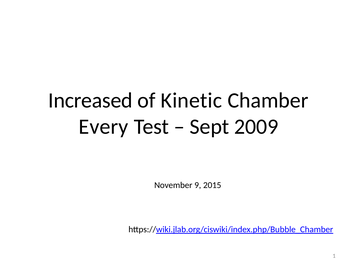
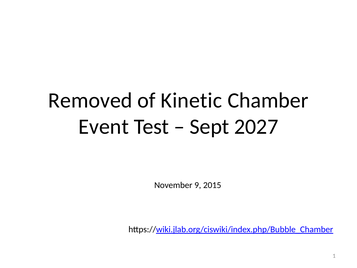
Increased: Increased -> Removed (90, 100)
Every: Every -> Event (104, 127)
2009: 2009 -> 2027 (256, 127)
